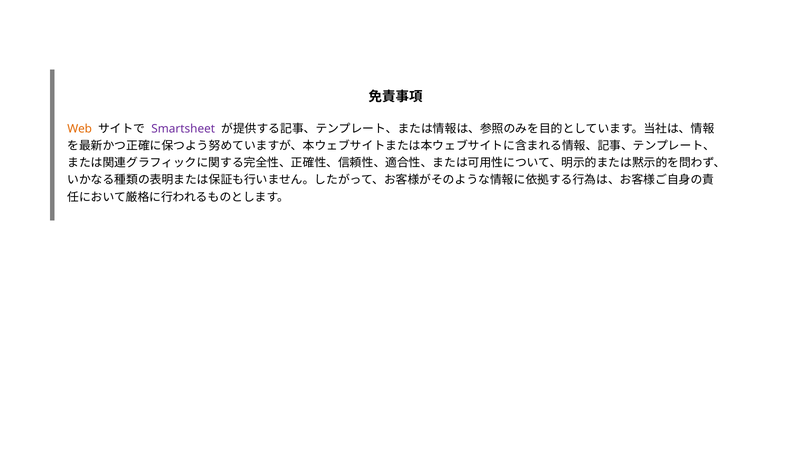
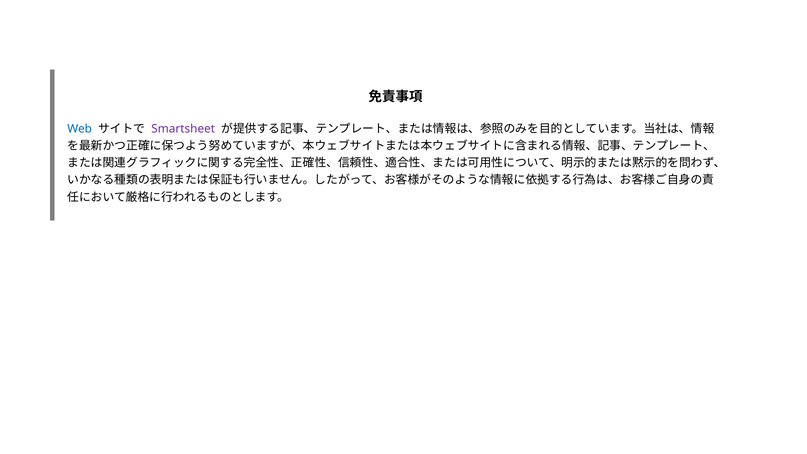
Web colour: orange -> blue (80, 129)
